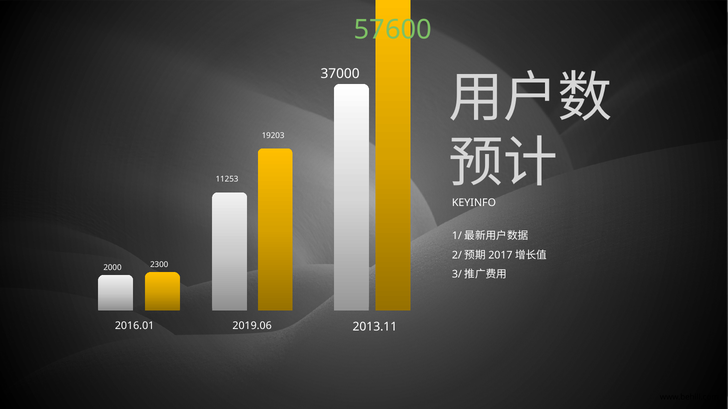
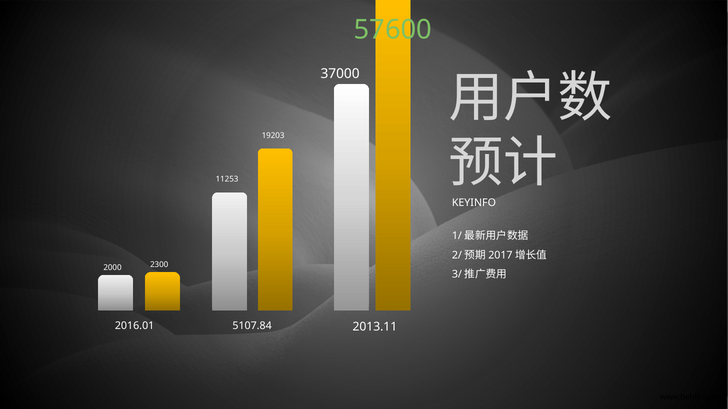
2019.06: 2019.06 -> 5107.84 (252, 326)
